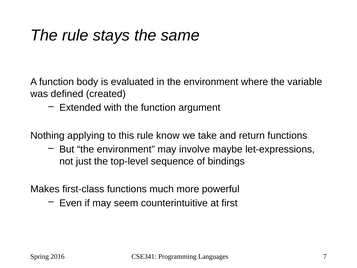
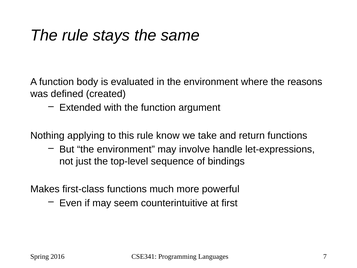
variable: variable -> reasons (305, 82)
maybe: maybe -> handle (228, 149)
